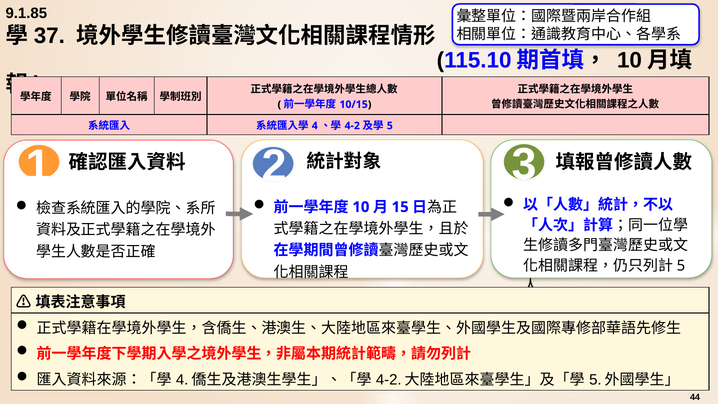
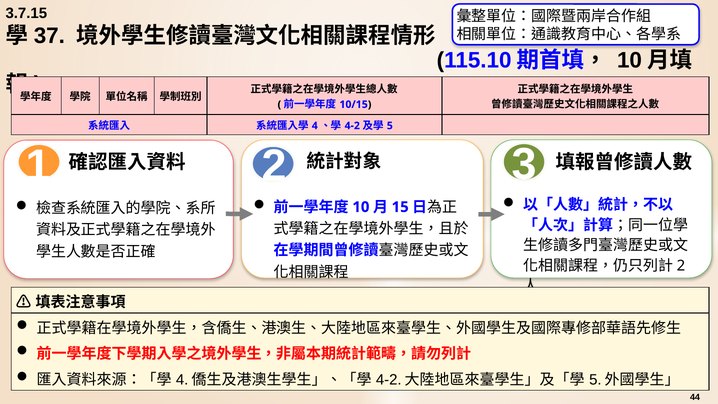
9.1.85: 9.1.85 -> 3.7.15 (26, 13)
5: 5 -> 2 (681, 266)
